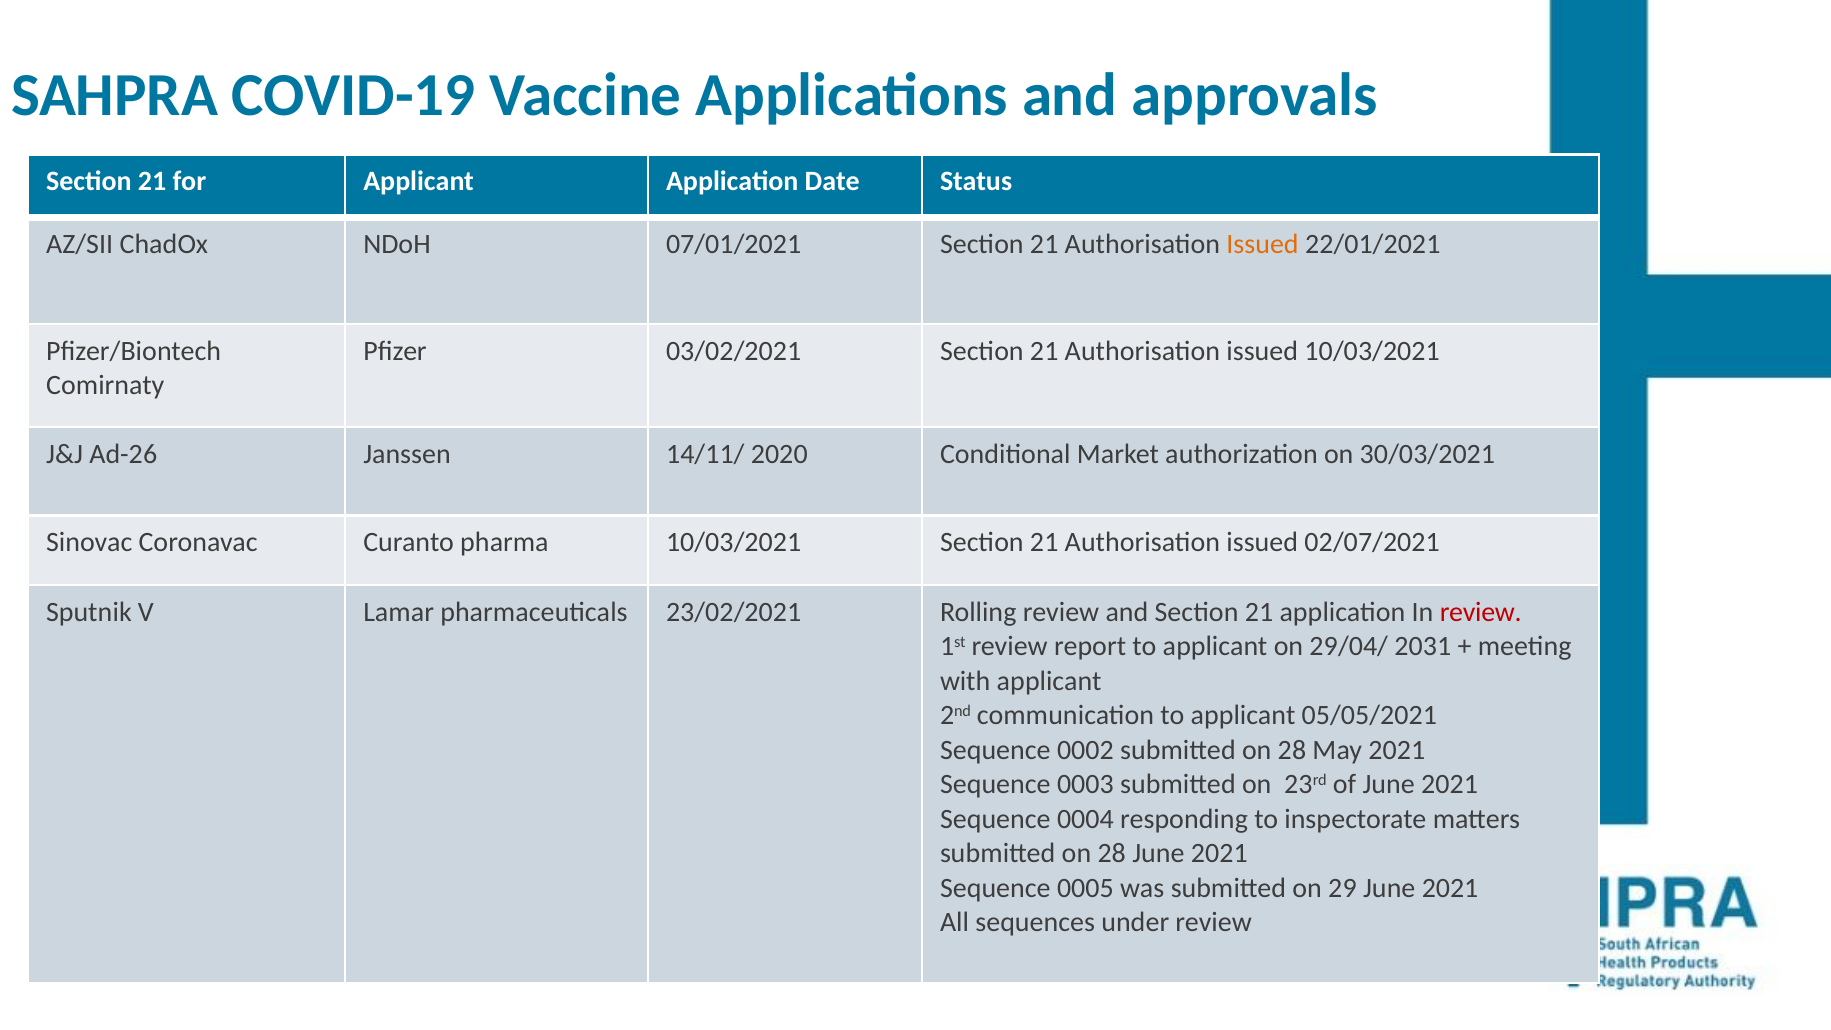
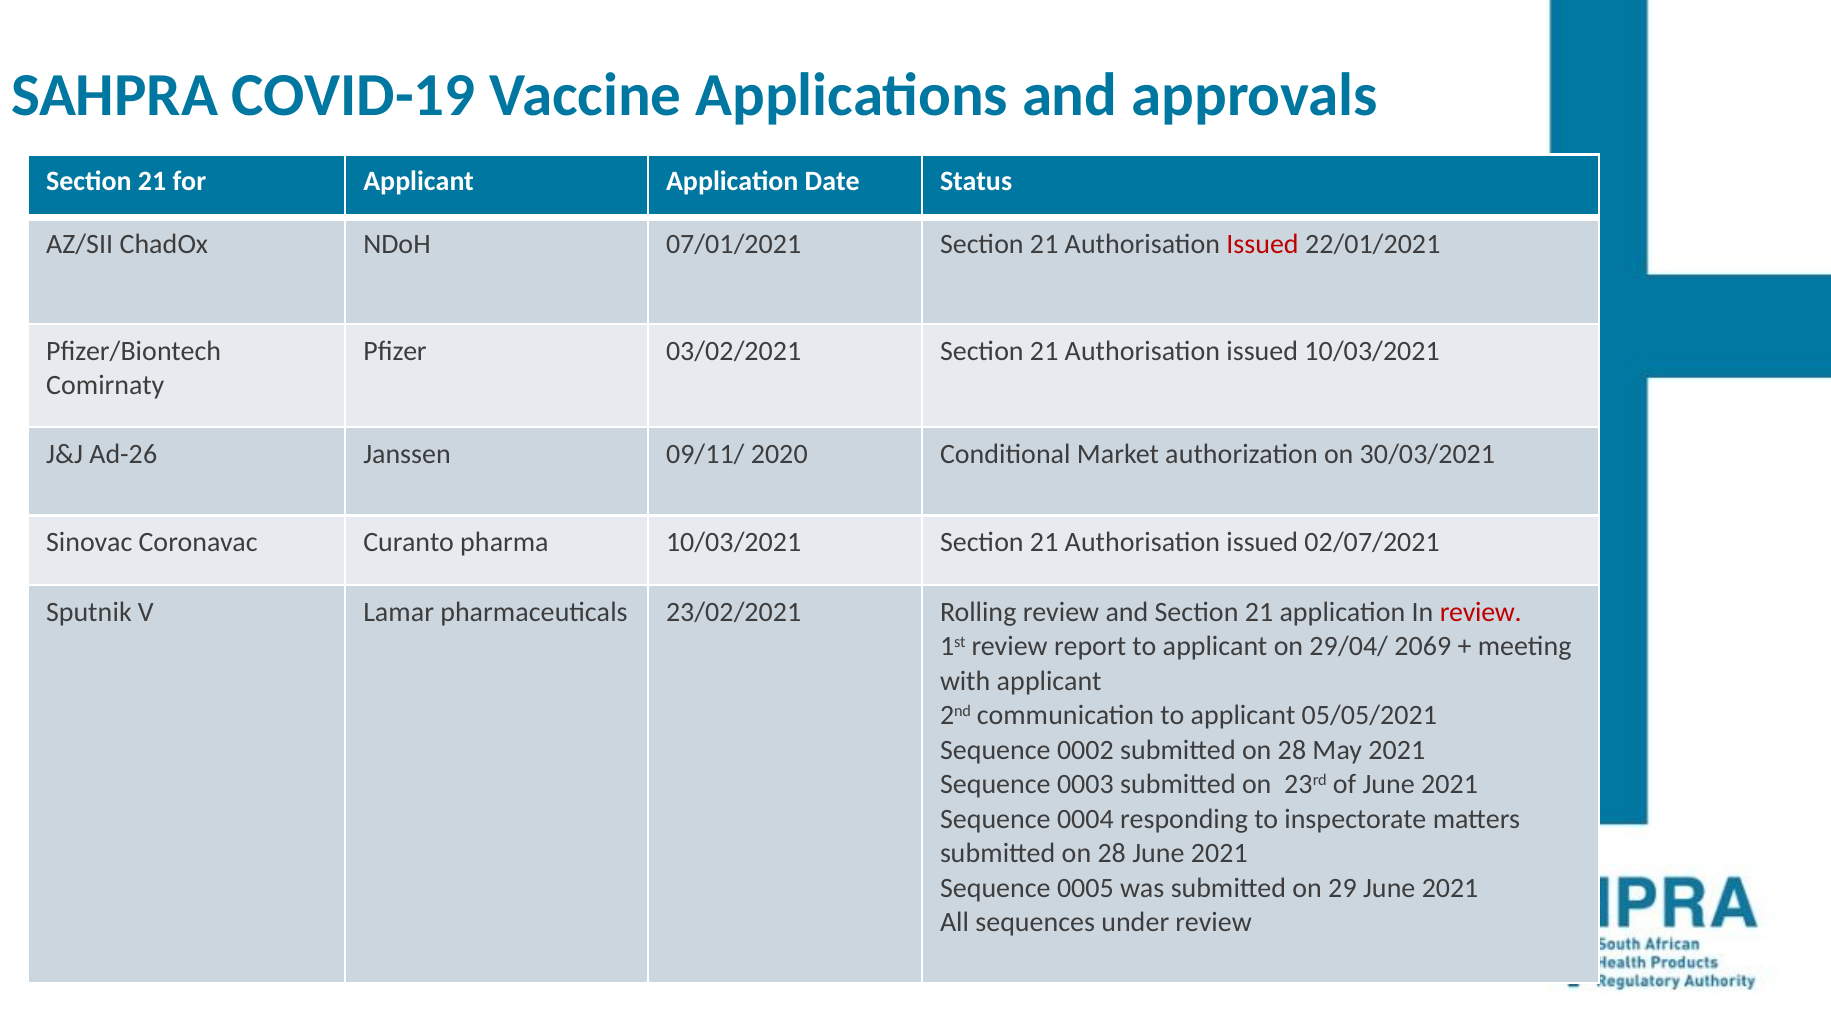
Issued colour: orange -> red (1263, 244)
14/11/: 14/11/ -> 09/11/ (705, 454)
2031: 2031 -> 2069 (1423, 646)
